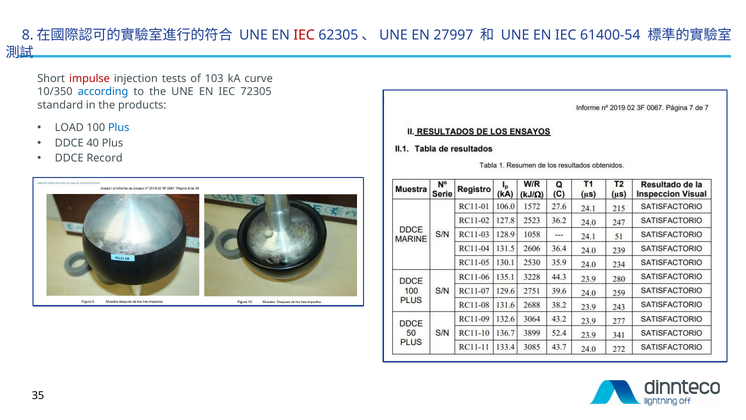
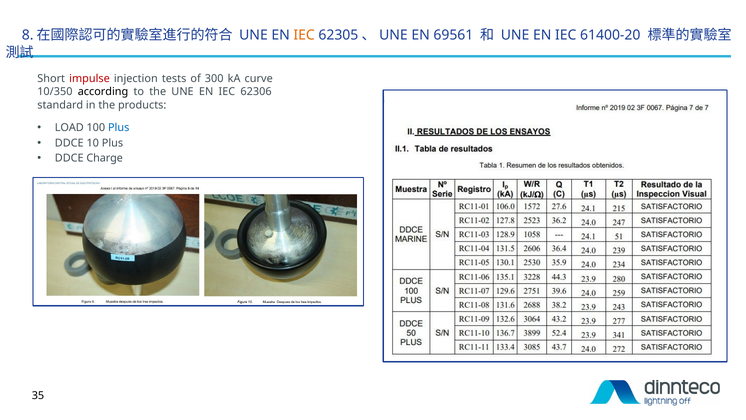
IEC colour: red -> orange (304, 35)
27997: 27997 -> 69561 (453, 35)
61400-54: 61400-54 -> 61400-20 (610, 35)
103: 103 -> 300 (214, 79)
according colour: blue -> black (103, 92)
72305: 72305 -> 62306 (256, 92)
40: 40 -> 10 (93, 143)
Record: Record -> Charge (105, 158)
